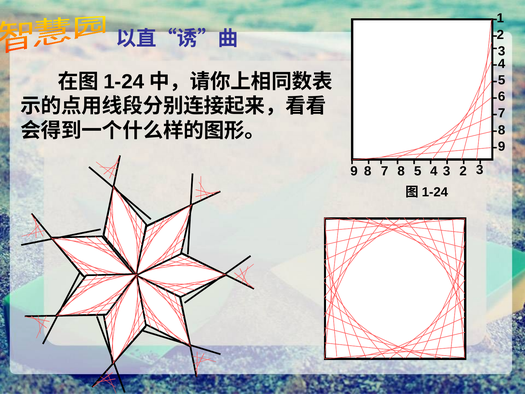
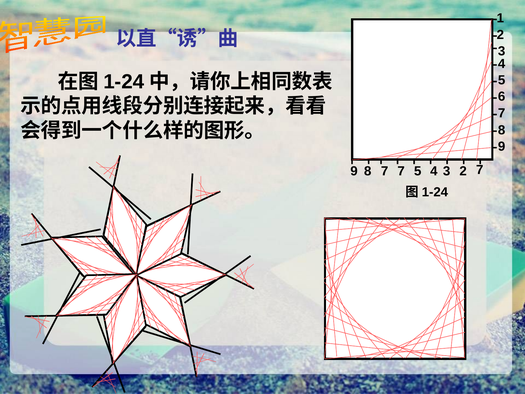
7 8: 8 -> 7 (401, 171)
3: 3 -> 7 (480, 170)
